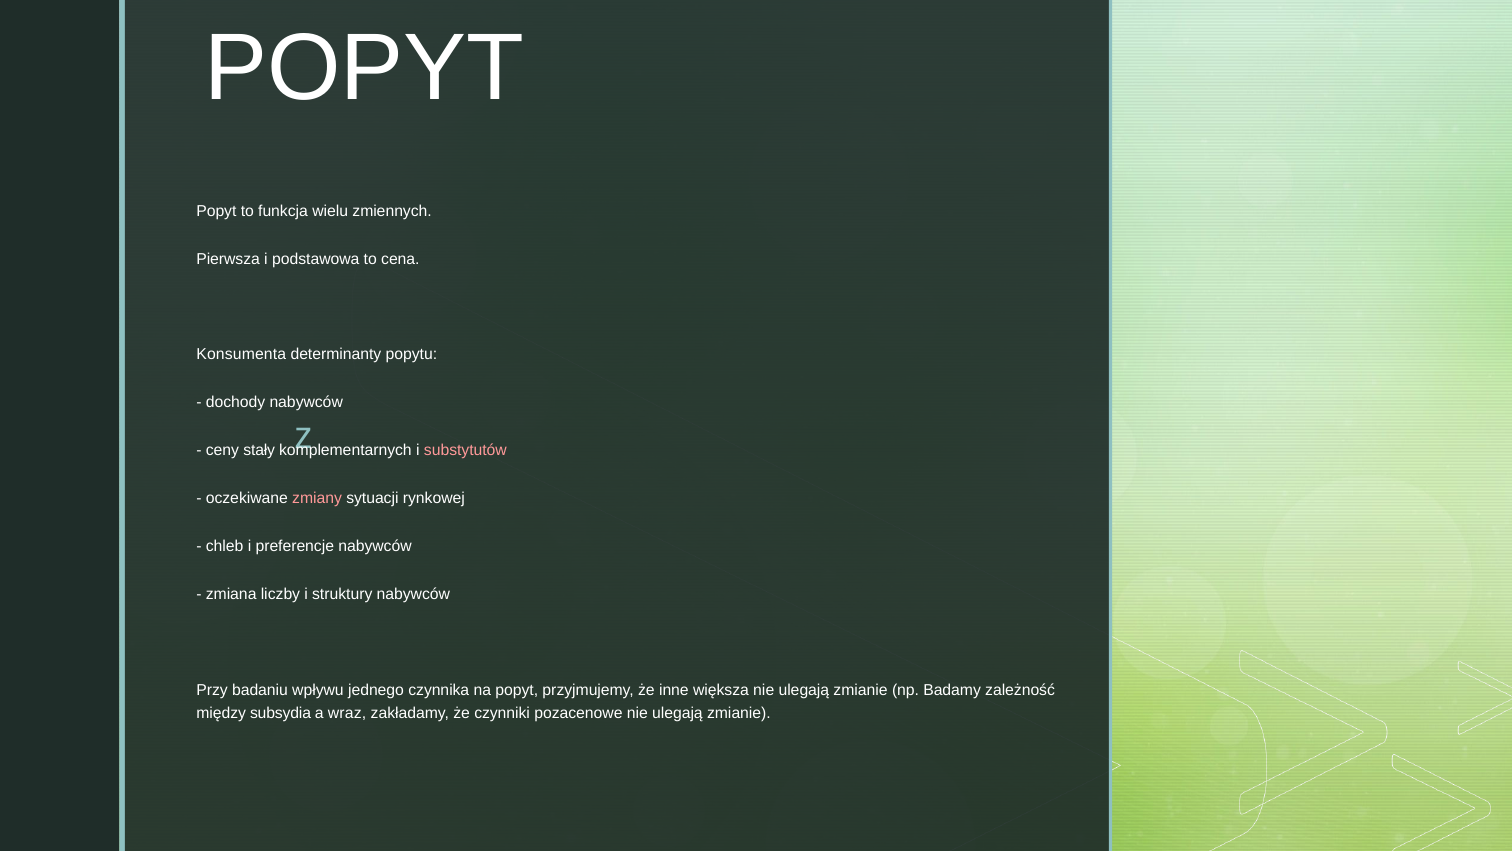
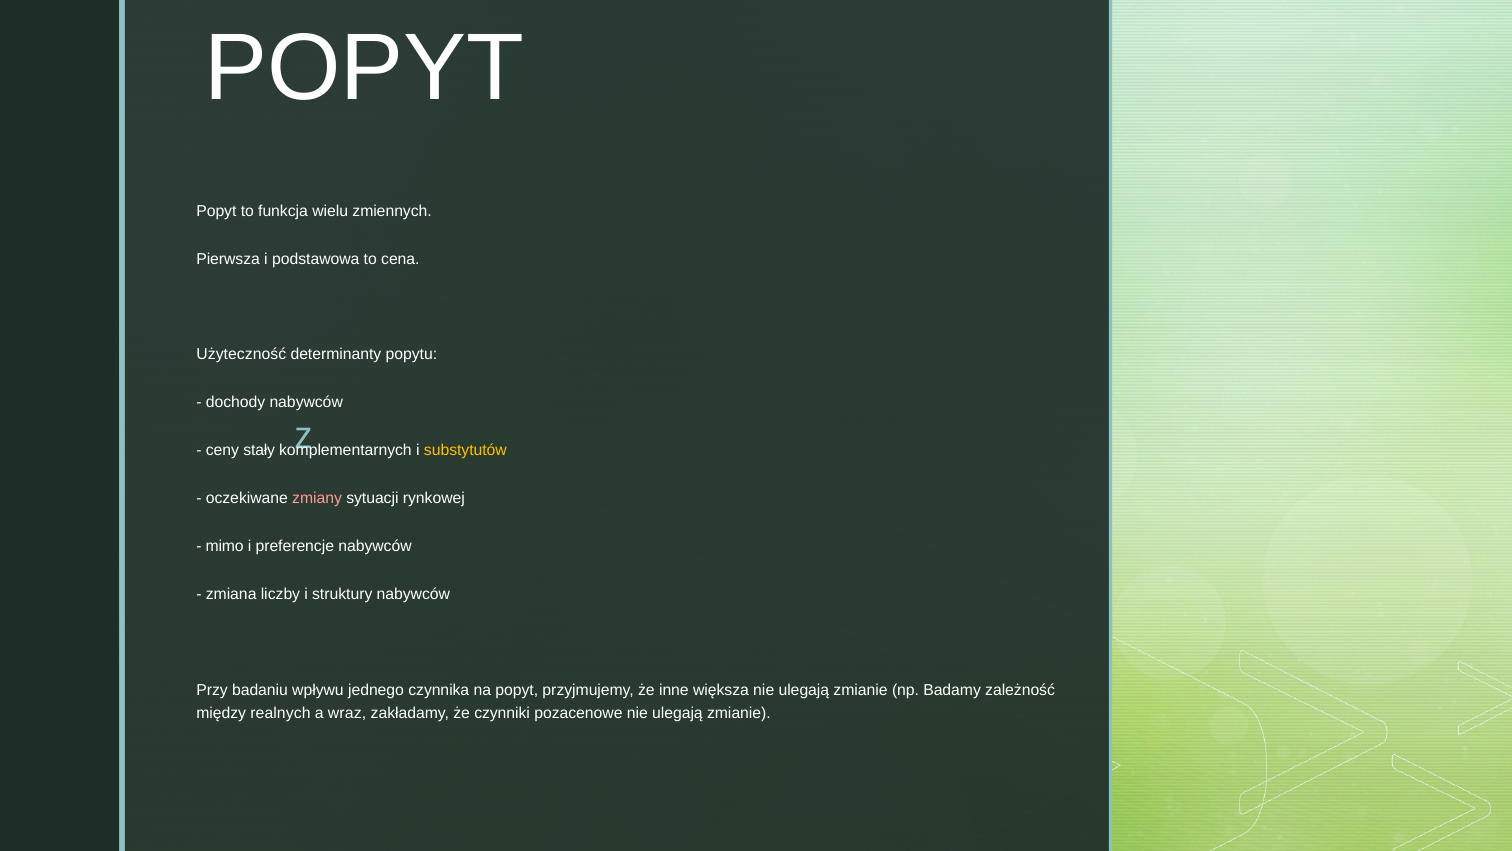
Konsumenta: Konsumenta -> Użyteczność (241, 354)
substytutów colour: pink -> yellow (465, 450)
chleb: chleb -> mimo (225, 546)
subsydia: subsydia -> realnych (280, 712)
